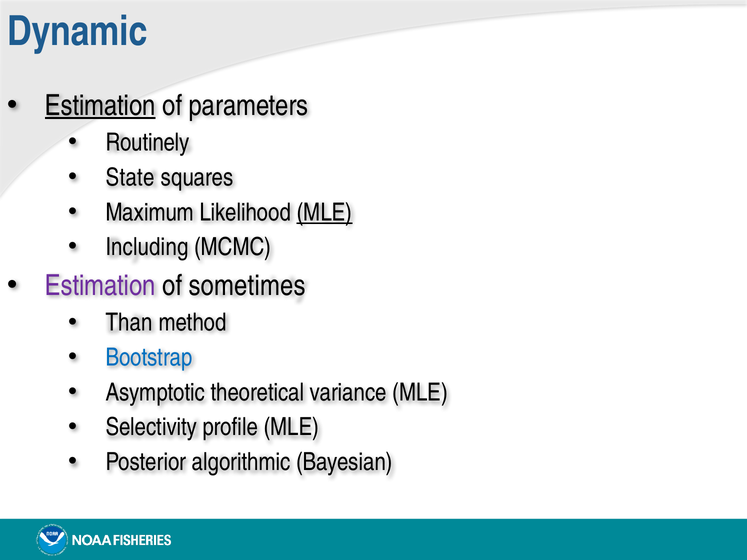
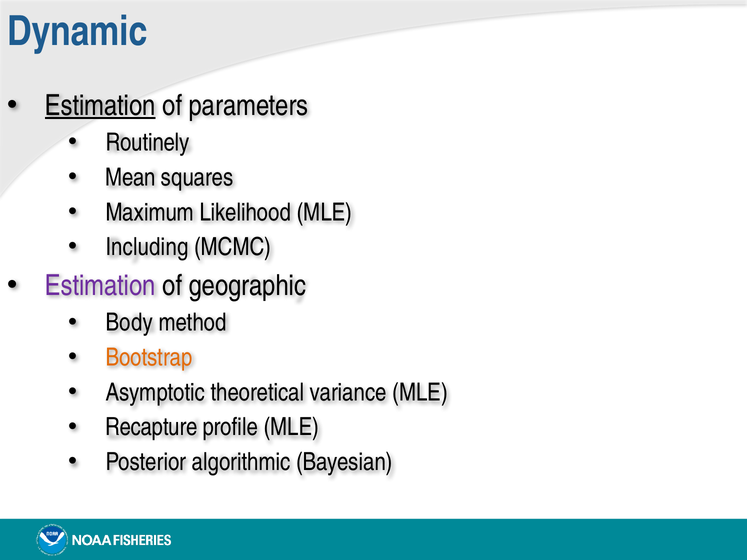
State: State -> Mean (131, 178)
MLE underline: present -> none (324, 212)
sometimes: sometimes -> geographic (247, 286)
Than: Than -> Body (129, 323)
Bootstrap colour: blue -> orange (149, 358)
Selectivity: Selectivity -> Recapture (151, 427)
